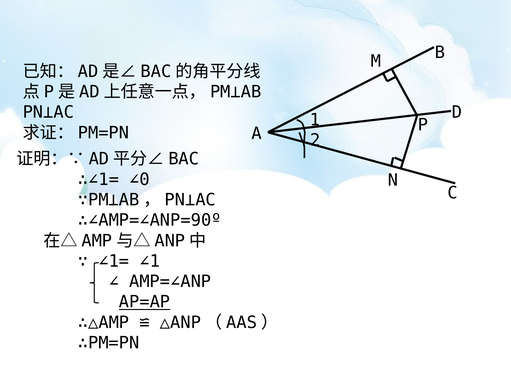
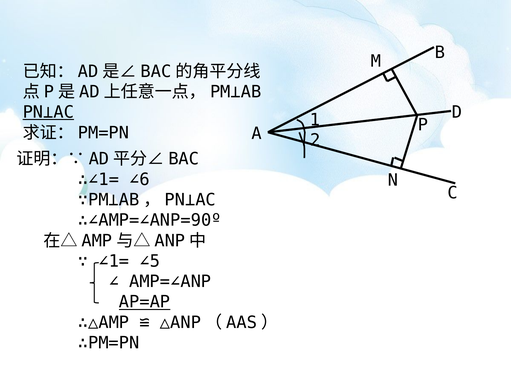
PN⊥AC underline: none -> present (48, 112)
∠0: ∠0 -> ∠6 (139, 180)
∠1: ∠1 -> ∠5 (150, 261)
